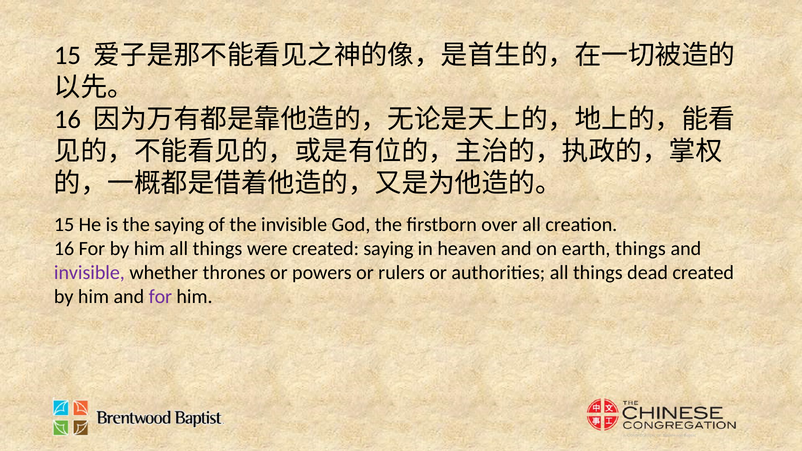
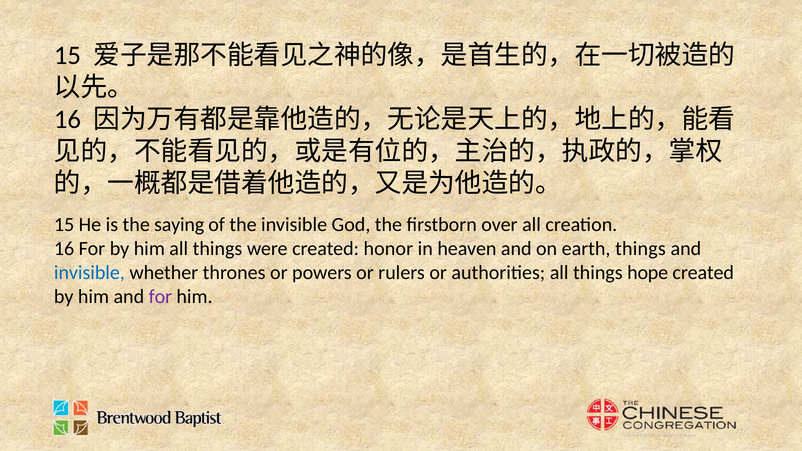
created saying: saying -> honor (388, 249)
invisible colour: purple -> blue (89, 273)
dead: dead -> hope (648, 273)
